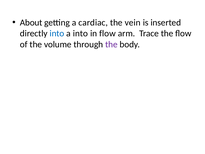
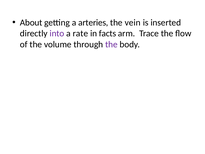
cardiac: cardiac -> arteries (93, 22)
into colour: blue -> purple (57, 33)
a into: into -> rate (80, 33)
in flow: flow -> facts (108, 33)
